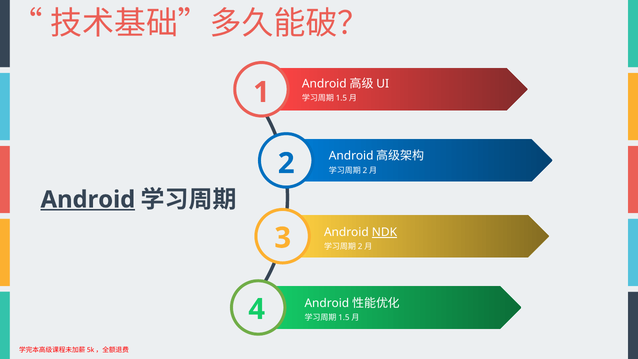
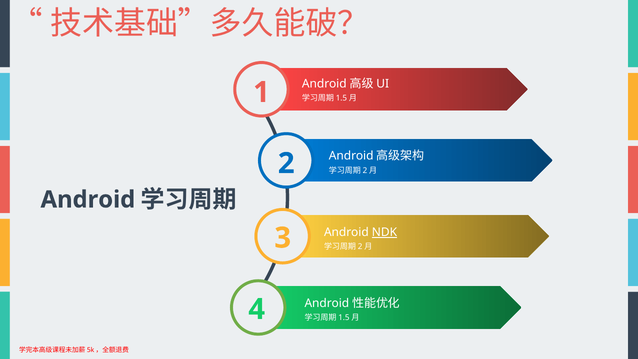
Android underline: present -> none (88, 200)
